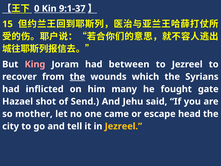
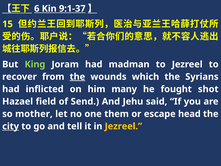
0: 0 -> 6 (37, 9)
King colour: pink -> light green (35, 64)
between: between -> madman (129, 64)
gate: gate -> shot (208, 89)
shot: shot -> field (46, 101)
came: came -> them (117, 114)
city underline: none -> present (11, 126)
